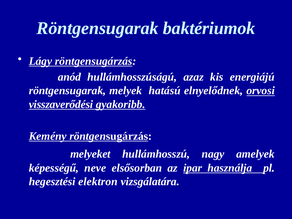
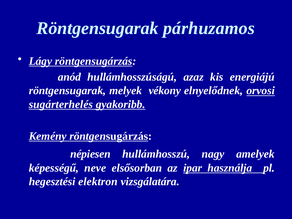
baktériumok: baktériumok -> párhuzamos (209, 28)
hatású: hatású -> vékony (165, 91)
visszaverődési: visszaverődési -> sugárterhelés (61, 104)
melyeket: melyeket -> népiesen (90, 154)
